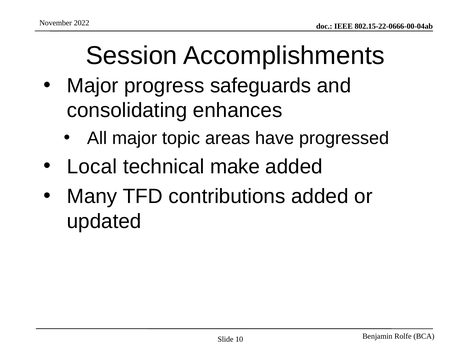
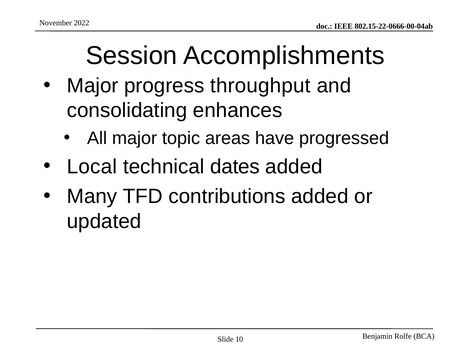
safeguards: safeguards -> throughput (260, 86)
make: make -> dates (235, 167)
